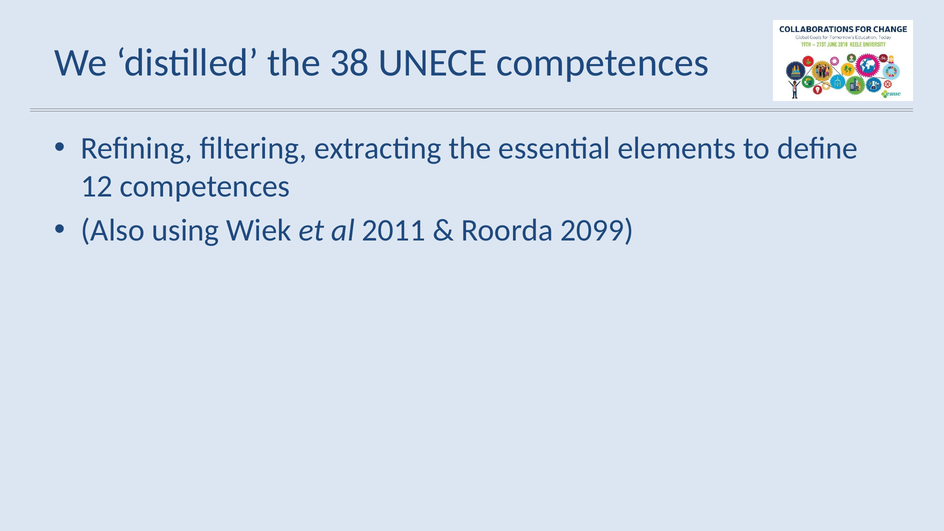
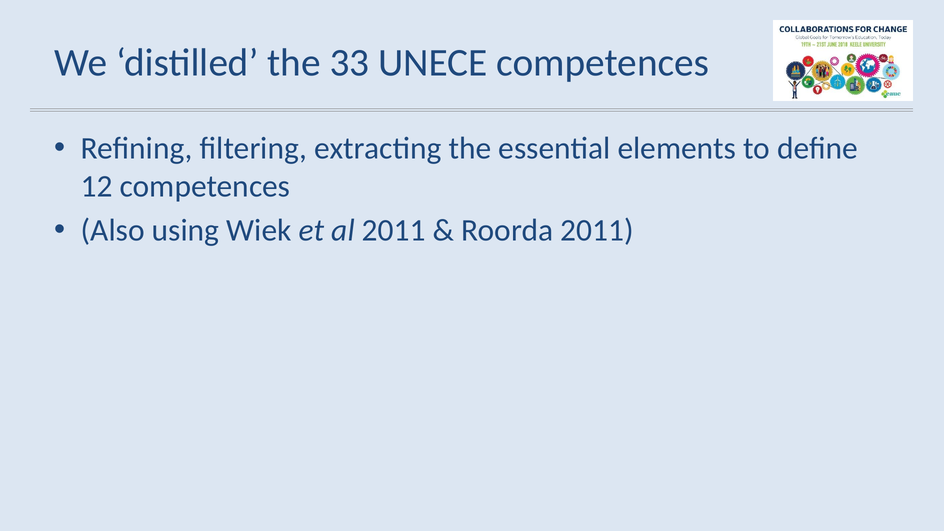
38: 38 -> 33 (349, 63)
Roorda 2099: 2099 -> 2011 (597, 230)
